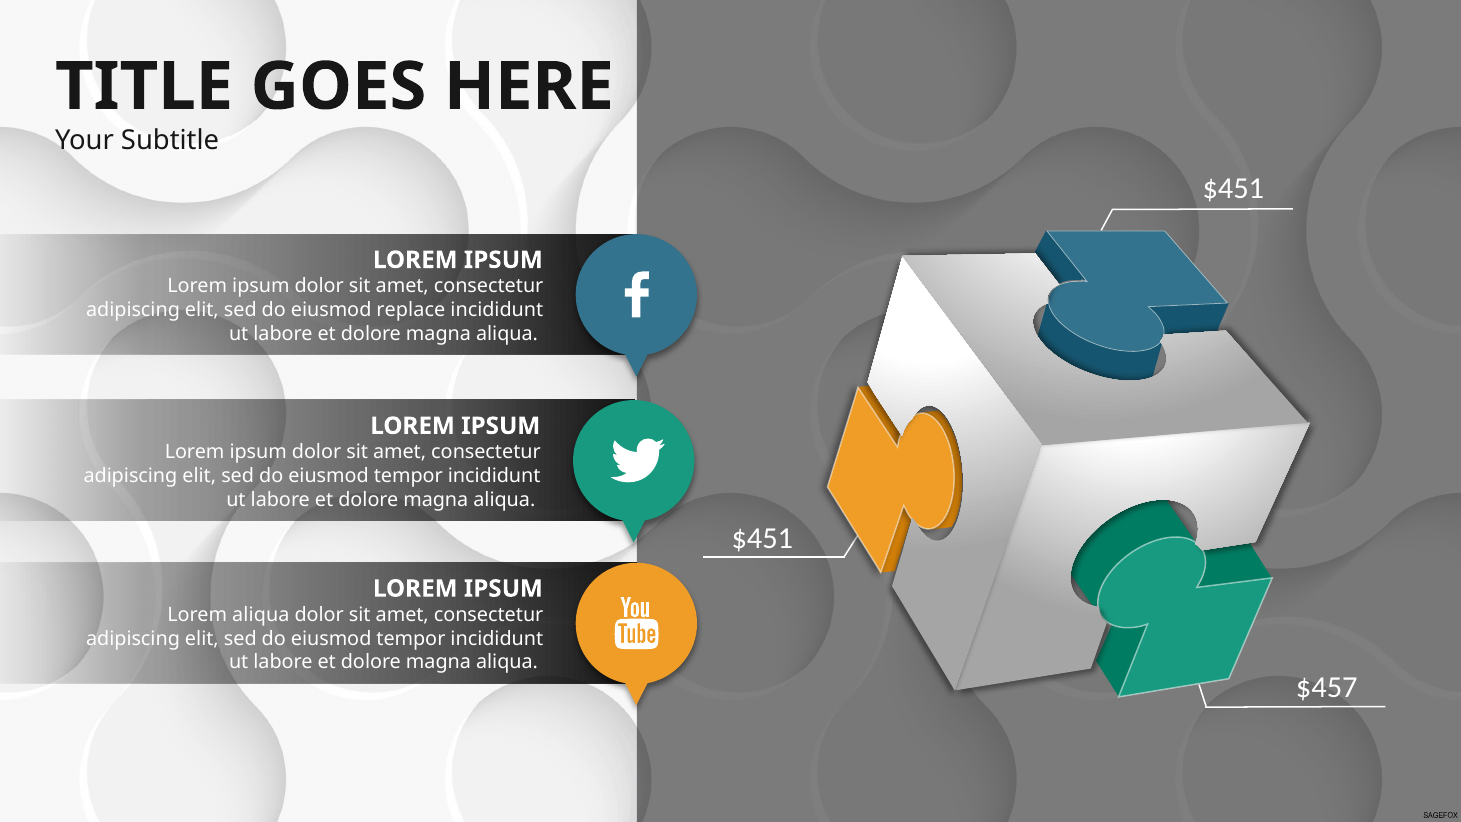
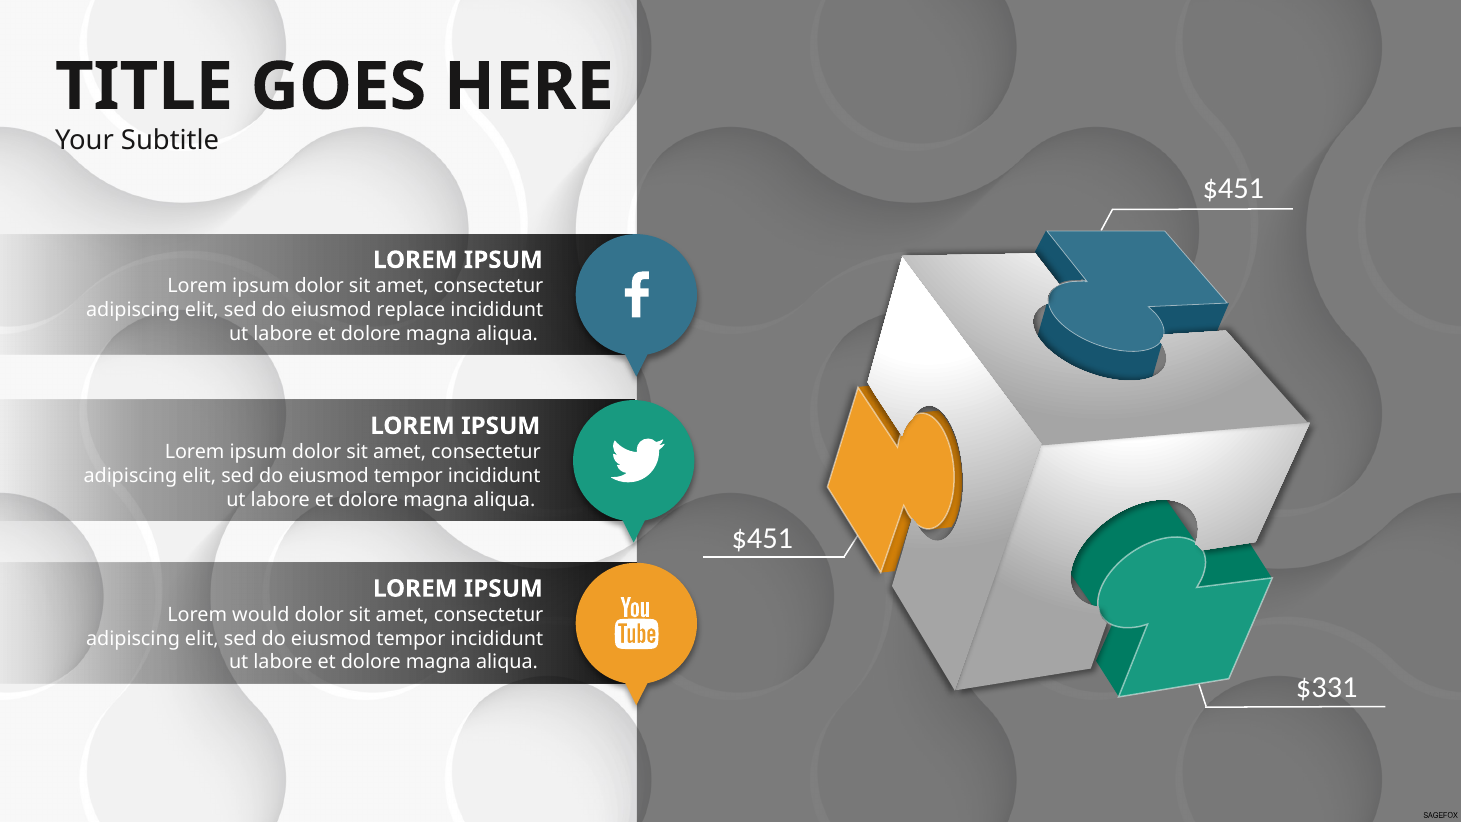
Lorem aliqua: aliqua -> would (261, 615)
$457: $457 -> $331 (1327, 687)
